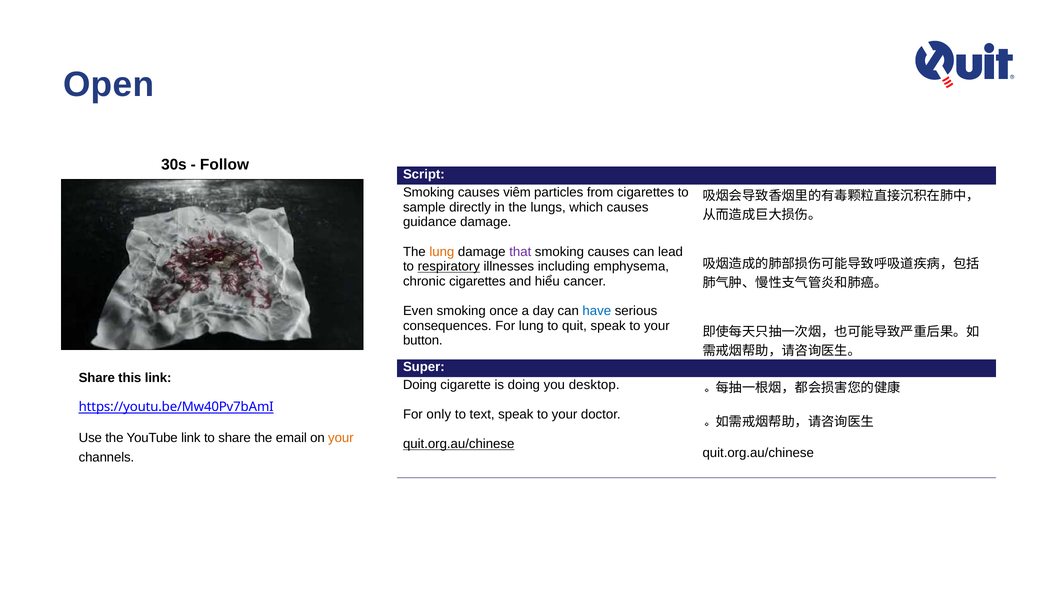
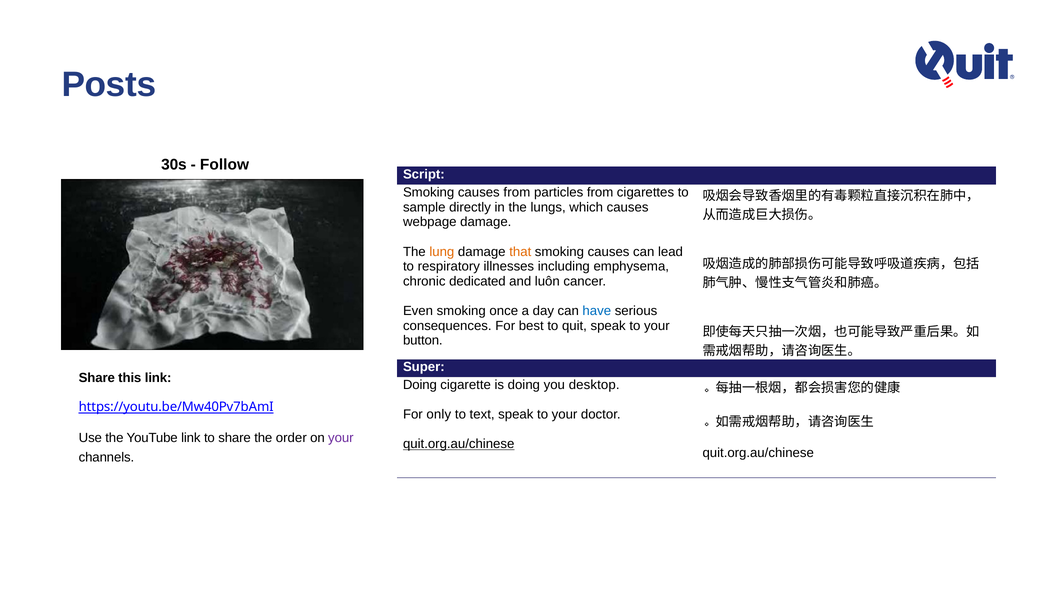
Open: Open -> Posts (109, 84)
causes viêm: viêm -> from (517, 192)
guidance: guidance -> webpage (430, 222)
that colour: purple -> orange (520, 252)
respiratory underline: present -> none (449, 266)
chronic cigarettes: cigarettes -> dedicated (477, 281)
hiểu: hiểu -> luôn (547, 281)
For lung: lung -> best (531, 325)
email: email -> order (291, 437)
your colour: orange -> purple (341, 437)
